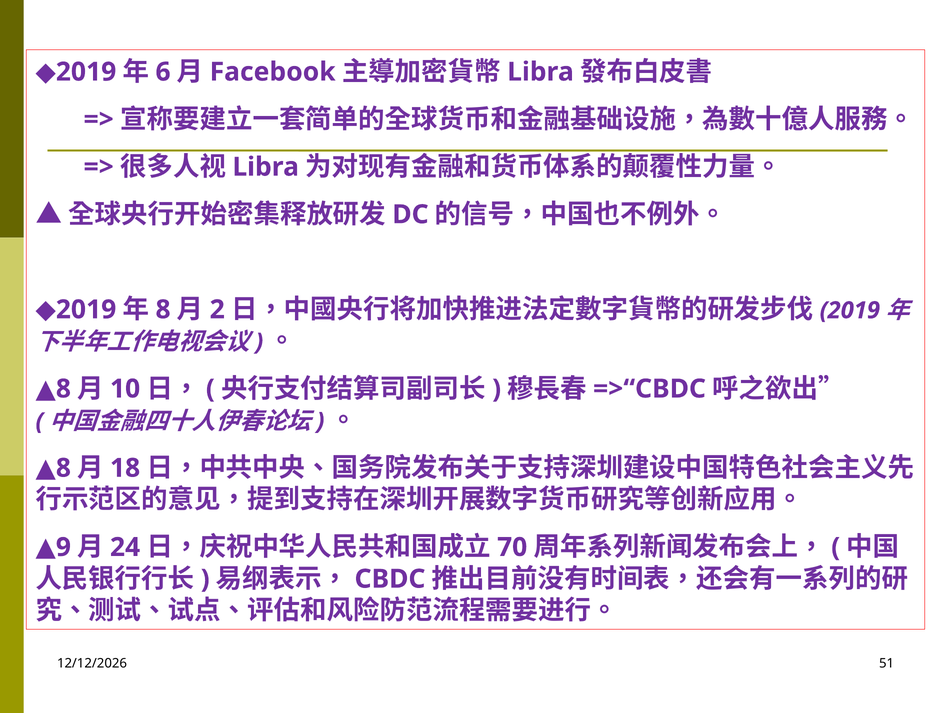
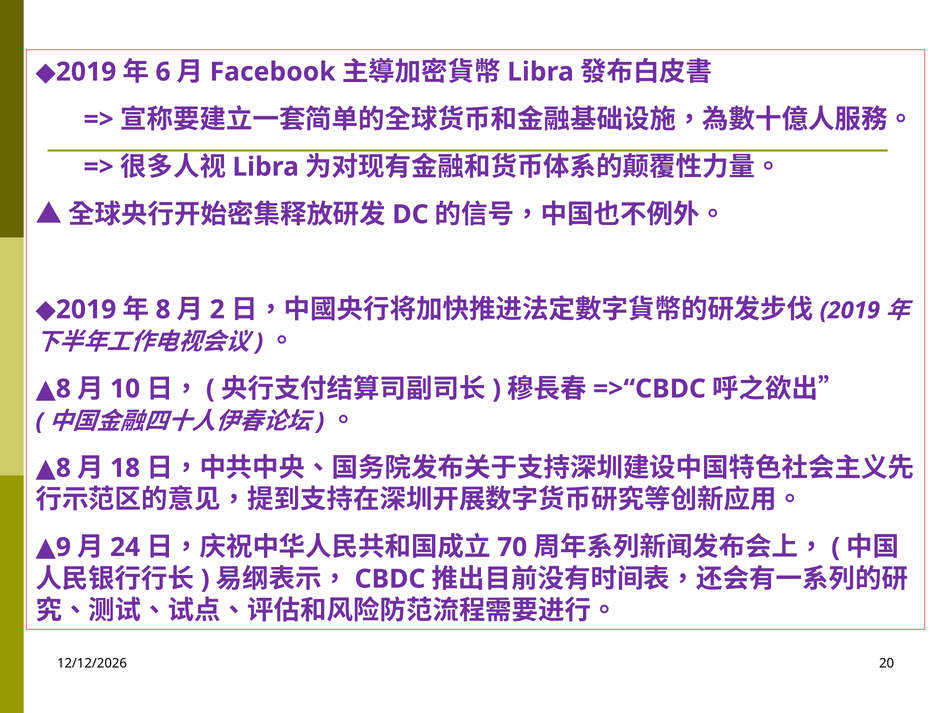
51: 51 -> 20 (887, 663)
